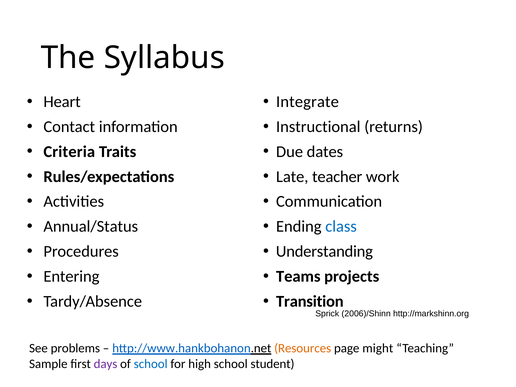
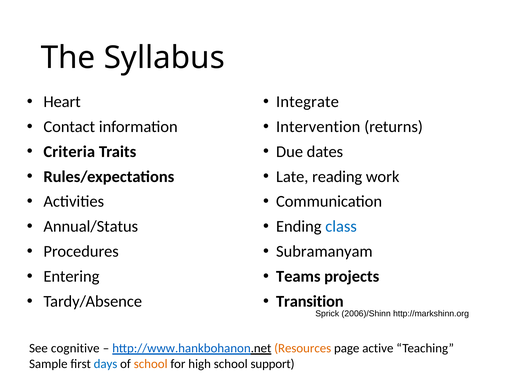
Instructional: Instructional -> Intervention (318, 127)
teacher: teacher -> reading (337, 177)
Understanding: Understanding -> Subramanyam (324, 251)
problems: problems -> cognitive (75, 348)
might: might -> active (378, 348)
days colour: purple -> blue (106, 364)
school colour: blue -> orange (151, 364)
student: student -> support (273, 364)
